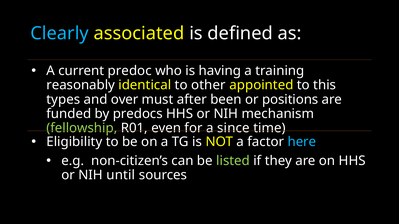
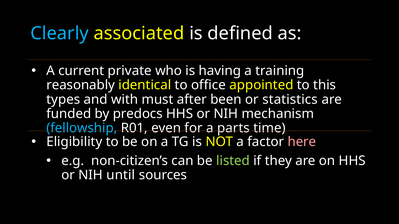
predoc: predoc -> private (130, 71)
other: other -> office (208, 85)
over: over -> with (125, 100)
positions: positions -> statistics (290, 100)
fellowship colour: light green -> light blue (82, 128)
since: since -> parts (233, 128)
here colour: light blue -> pink (302, 142)
